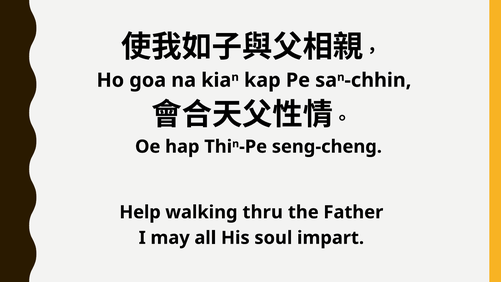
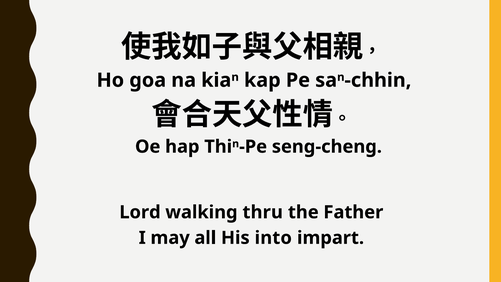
Help: Help -> Lord (140, 212)
soul: soul -> into (273, 238)
